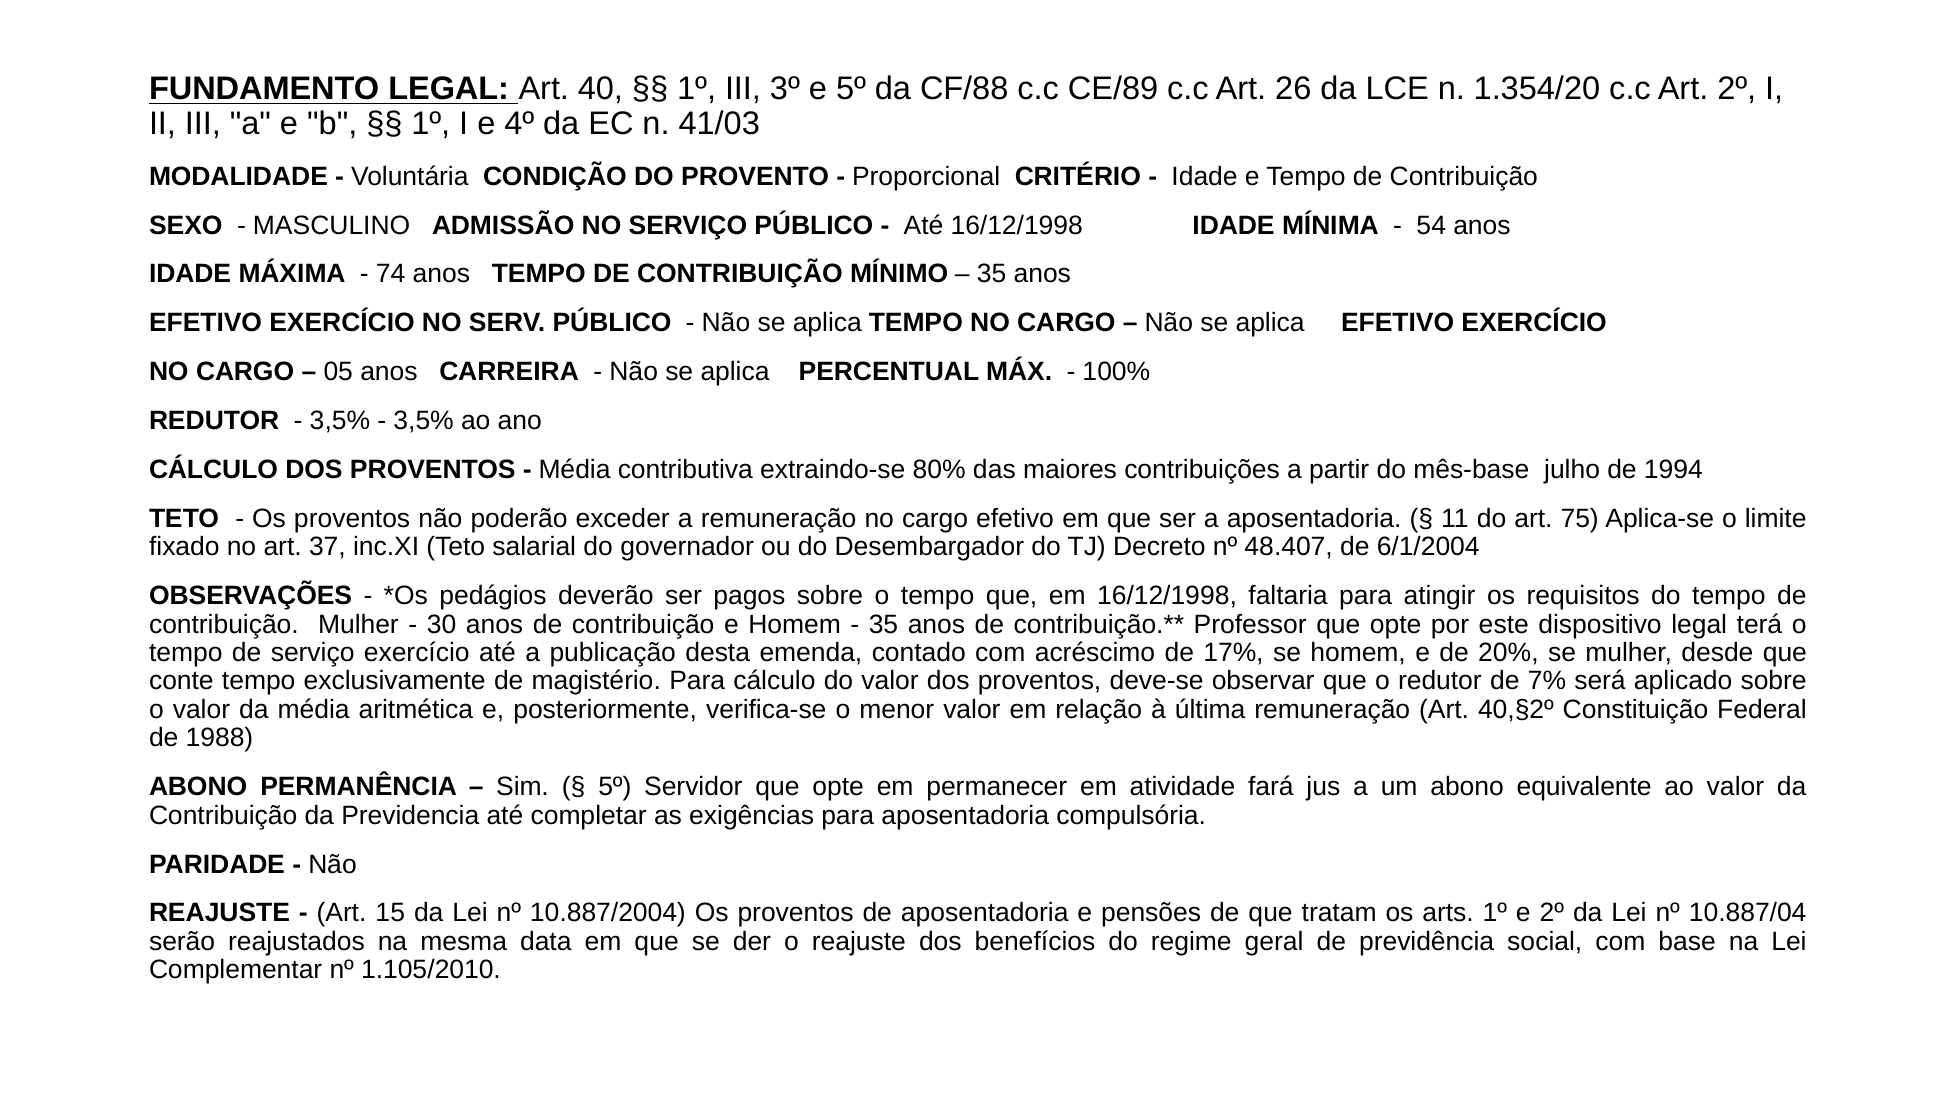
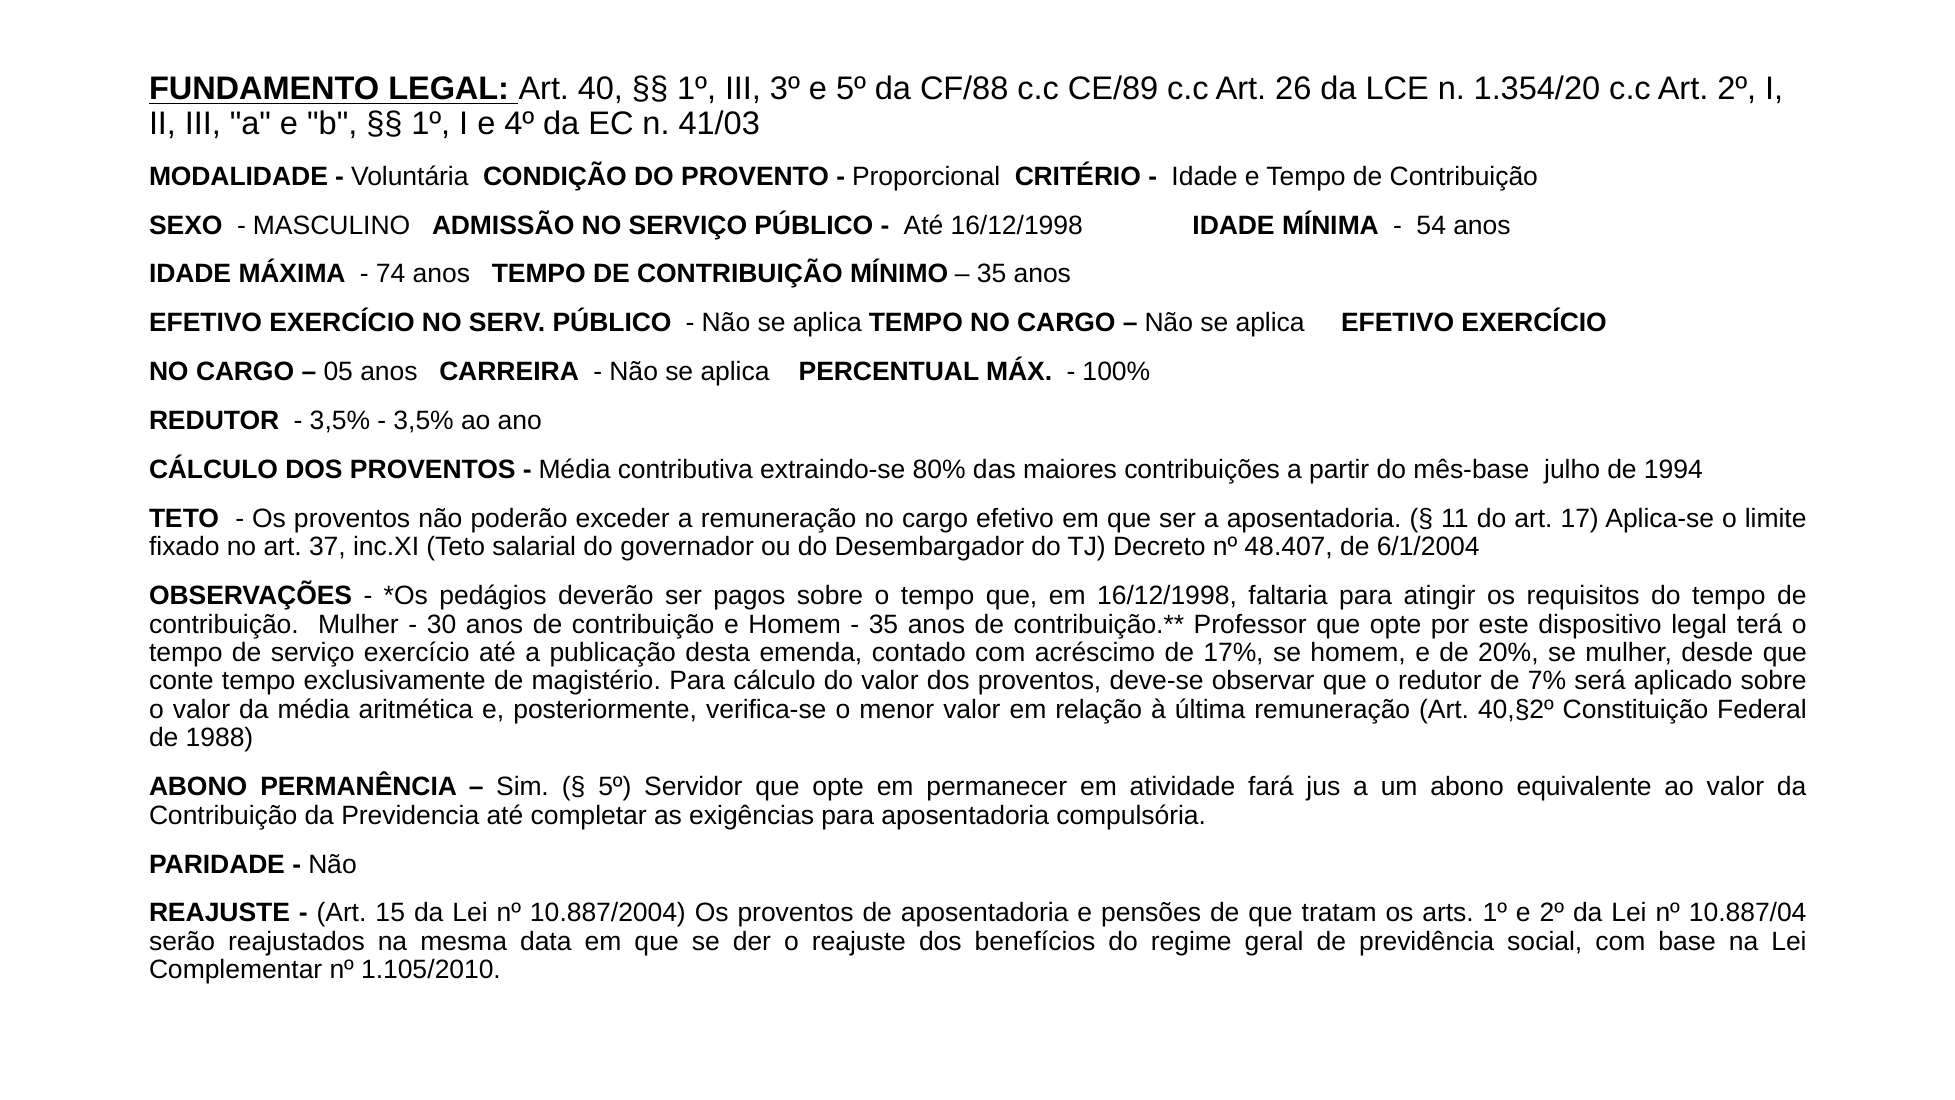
75: 75 -> 17 (1580, 518)
